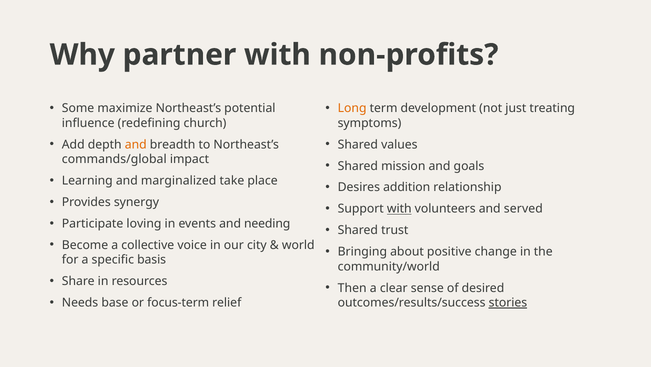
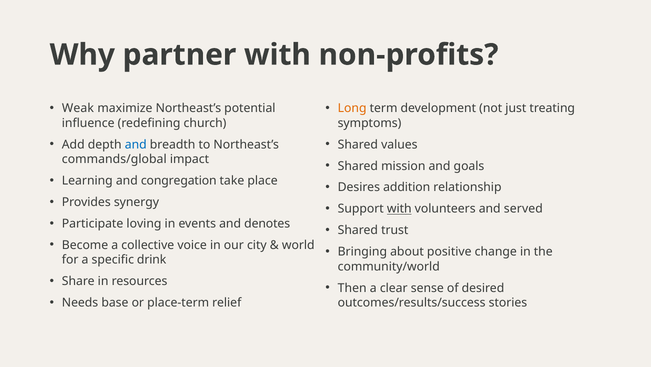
Some: Some -> Weak (78, 108)
and colour: orange -> blue (136, 144)
marginalized: marginalized -> congregation (179, 180)
needing: needing -> denotes (267, 223)
basis: basis -> drink (152, 259)
focus-term: focus-term -> place-term (178, 302)
stories underline: present -> none (508, 302)
